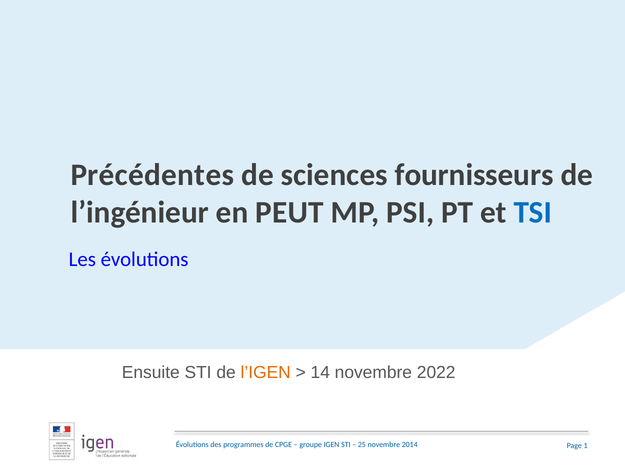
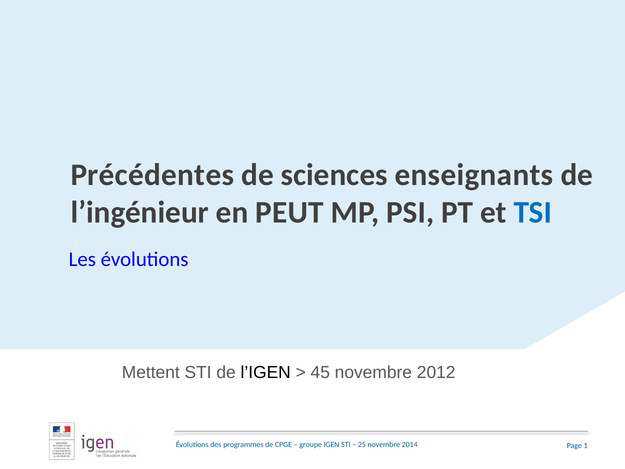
fournisseurs: fournisseurs -> enseignants (474, 175)
Ensuite: Ensuite -> Mettent (151, 372)
l’IGEN colour: orange -> black (266, 372)
14: 14 -> 45 (320, 372)
2022: 2022 -> 2012 (436, 372)
